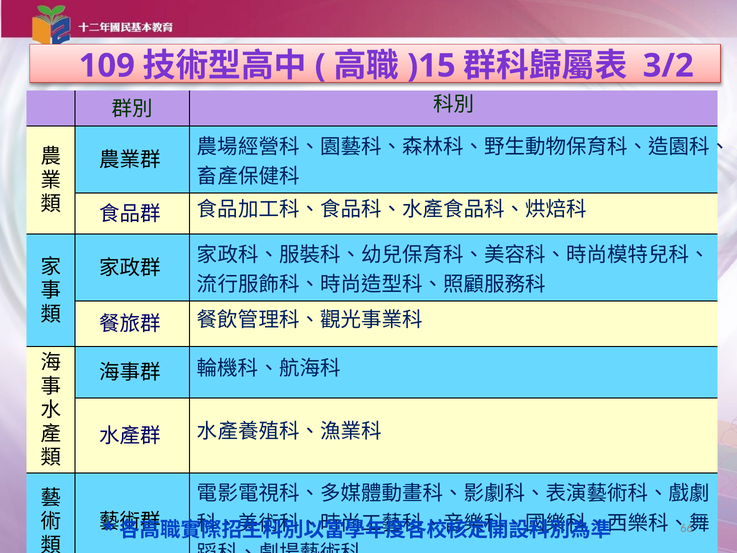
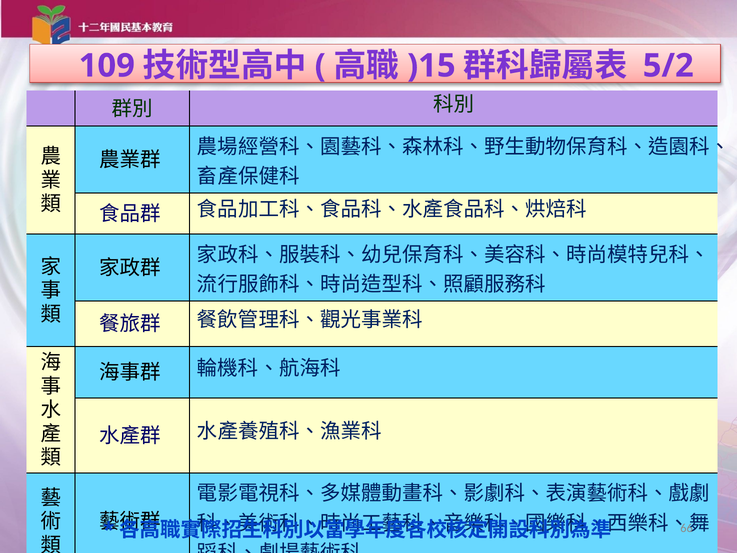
3/2: 3/2 -> 5/2 (668, 66)
